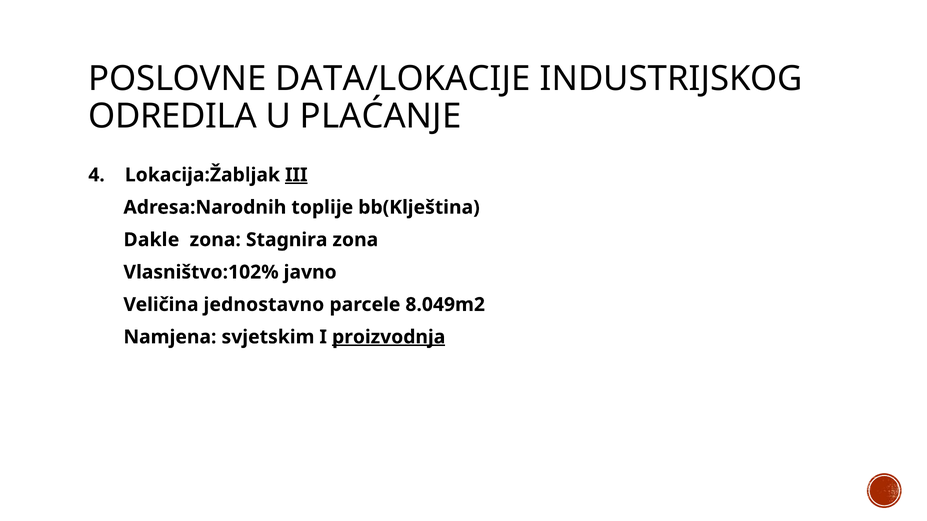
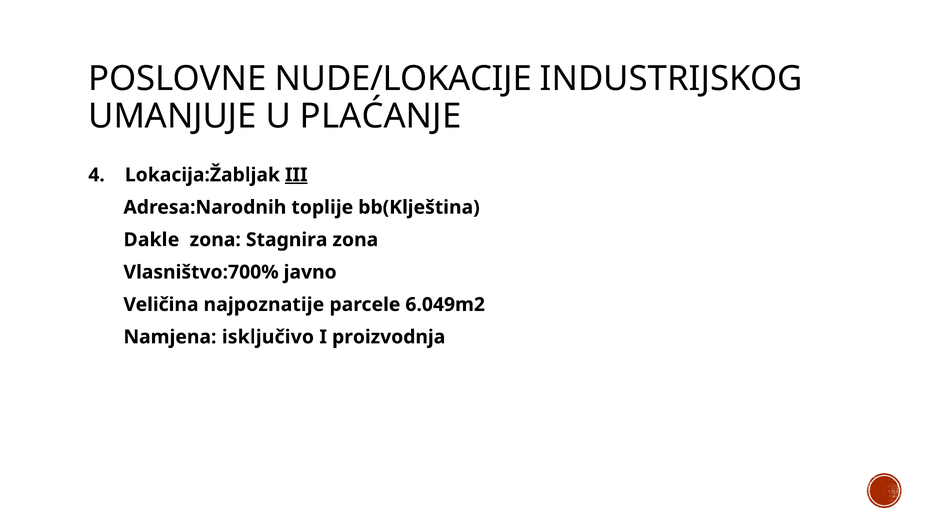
DATA/LOKACIJE: DATA/LOKACIJE -> NUDE/LOKACIJE (403, 79)
ODREDILA: ODREDILA -> UMANJUJE (172, 117)
Vlasništvo:102%: Vlasništvo:102% -> Vlasništvo:700% (201, 272)
jednostavno: jednostavno -> najpoznatije (264, 305)
8.049m2: 8.049m2 -> 6.049m2 (445, 305)
svjetskim: svjetskim -> isključivo (268, 337)
proizvodnja underline: present -> none (389, 337)
